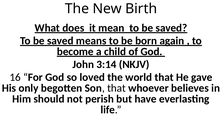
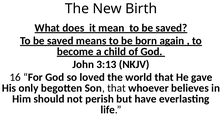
3:14: 3:14 -> 3:13 (106, 64)
